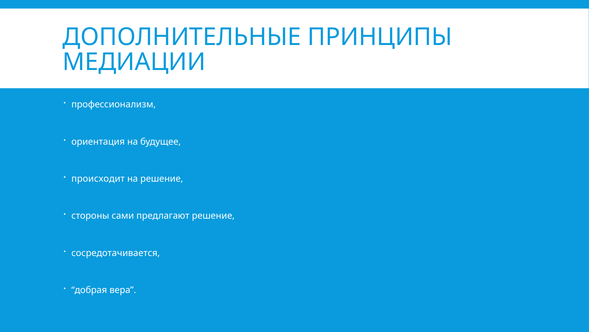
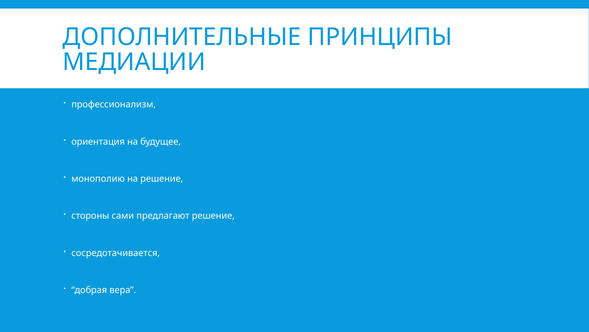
происходит: происходит -> монополию (98, 178)
